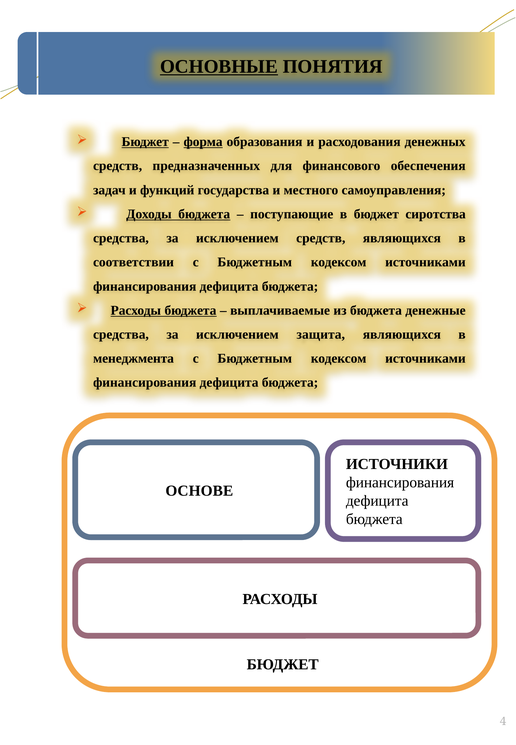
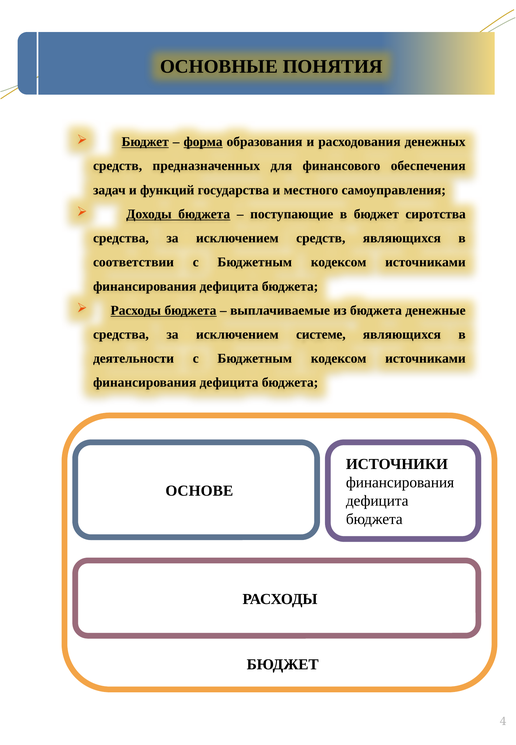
ОСНОВНЫЕ underline: present -> none (219, 67)
защита: защита -> системе (321, 335)
менеджмента: менеджмента -> деятельности (134, 359)
